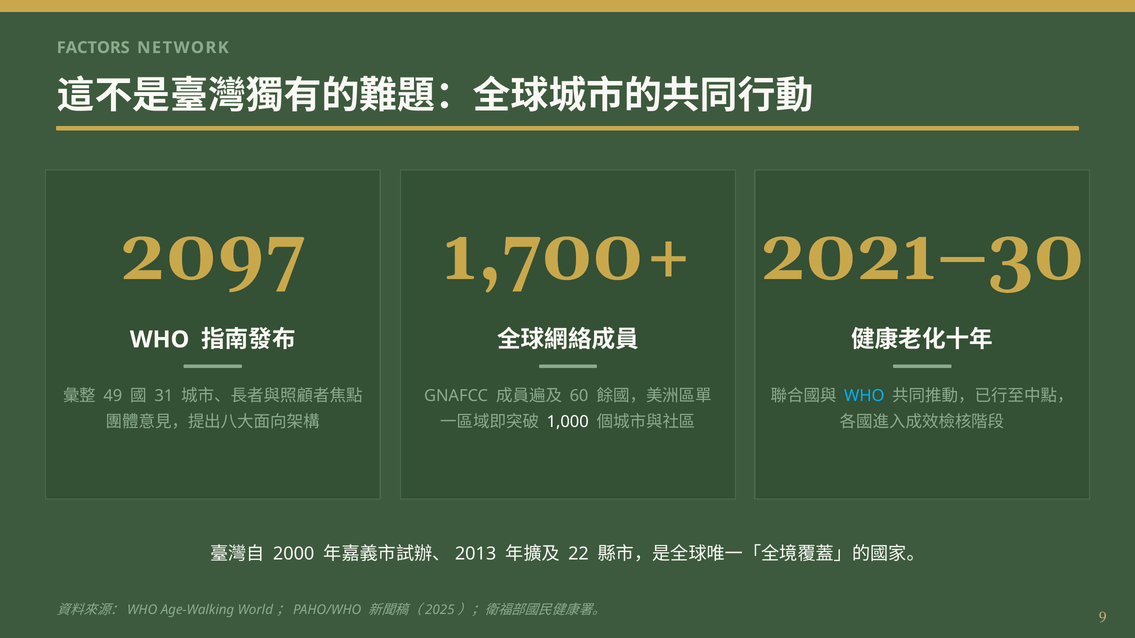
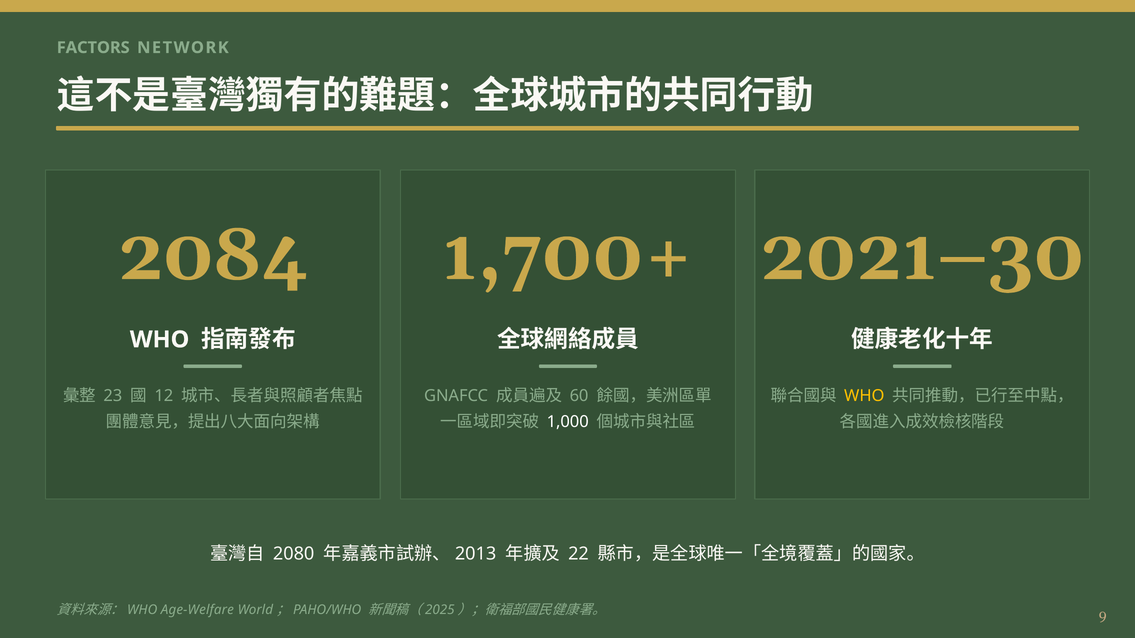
2097: 2097 -> 2084 (213, 255)
49: 49 -> 23 (113, 396)
31: 31 -> 12 (164, 396)
WHO colour: light blue -> yellow (864, 396)
2000: 2000 -> 2080 (294, 554)
Age-Walking: Age-Walking -> Age-Welfare (197, 610)
